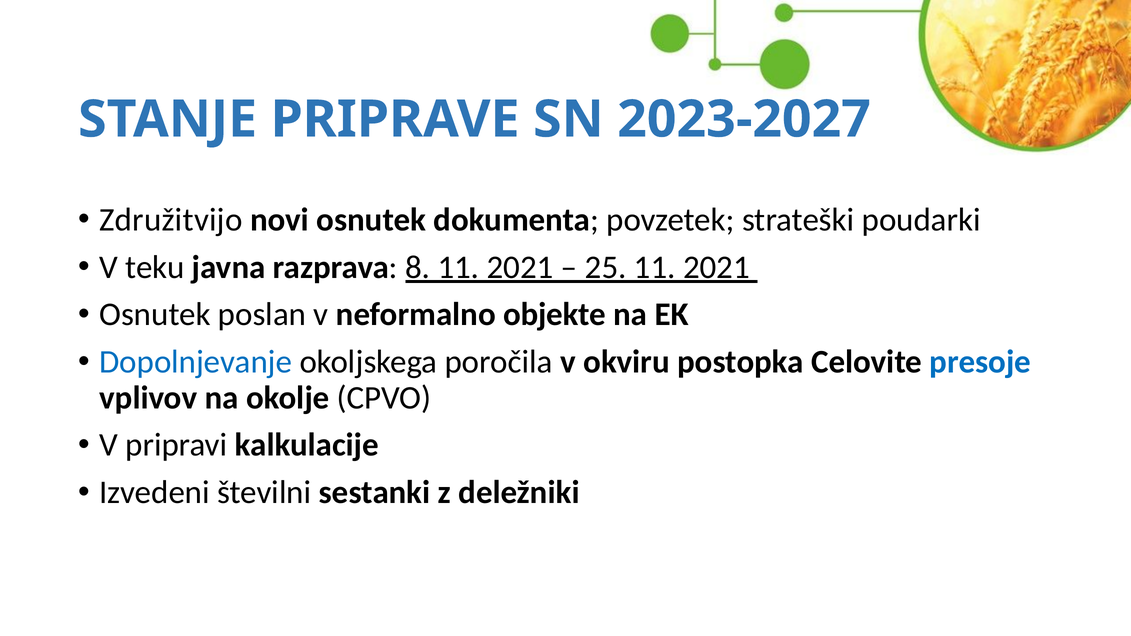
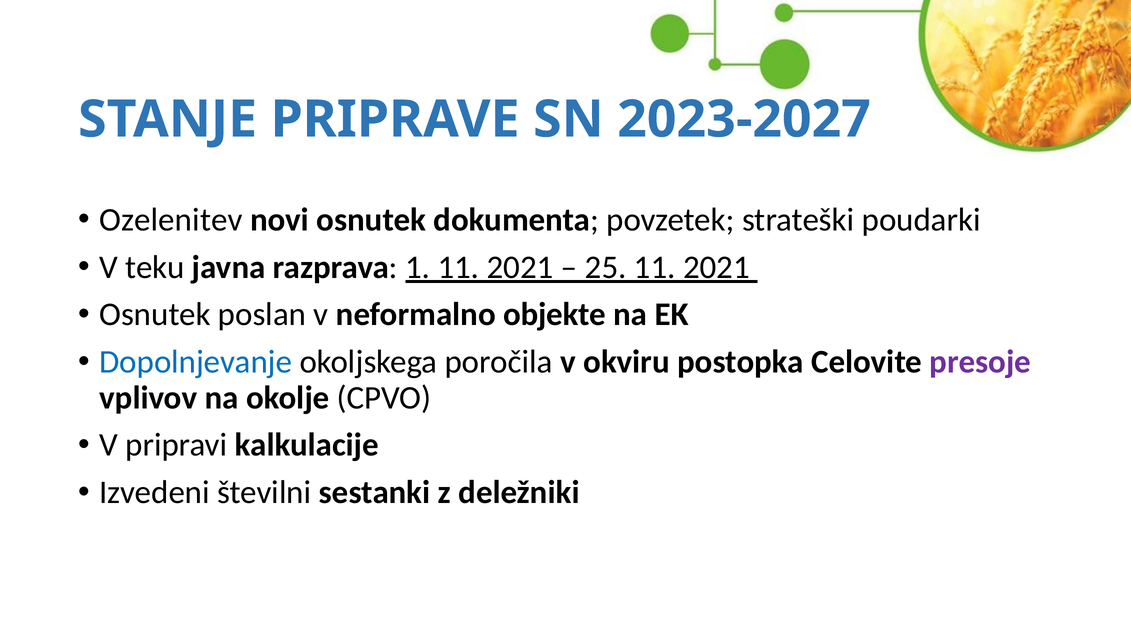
Združitvijo: Združitvijo -> Ozelenitev (171, 220)
8: 8 -> 1 (418, 267)
presoje colour: blue -> purple (980, 362)
